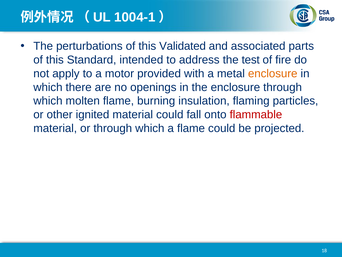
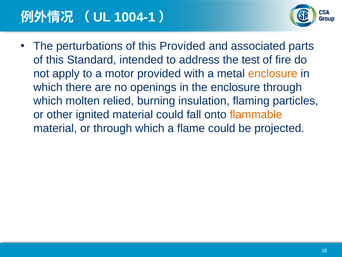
this Validated: Validated -> Provided (182, 46)
molten flame: flame -> relied (118, 101)
flammable colour: red -> orange (256, 114)
